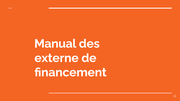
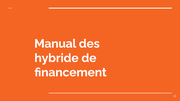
externe: externe -> hybride (57, 58)
